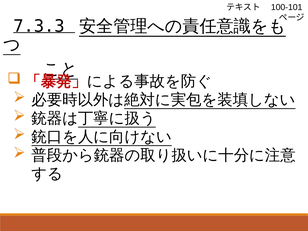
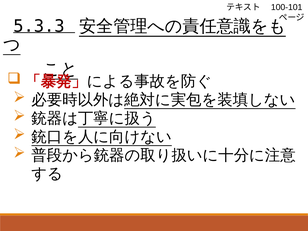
7.3.3: 7.3.3 -> 5.3.3 (39, 26)
